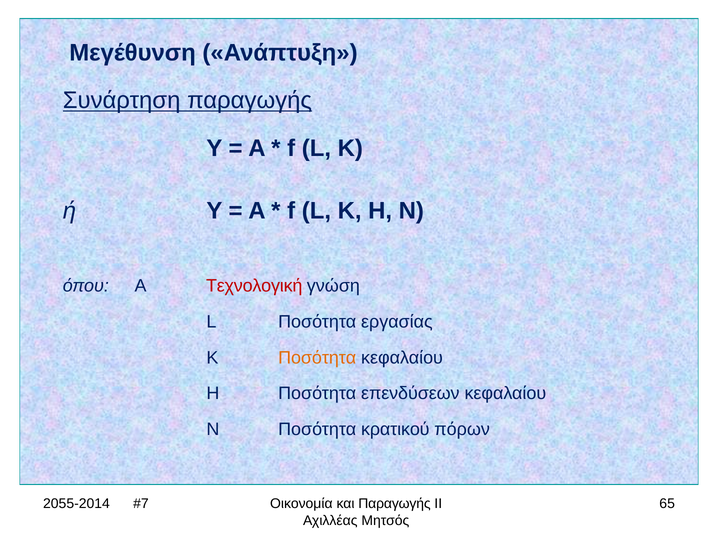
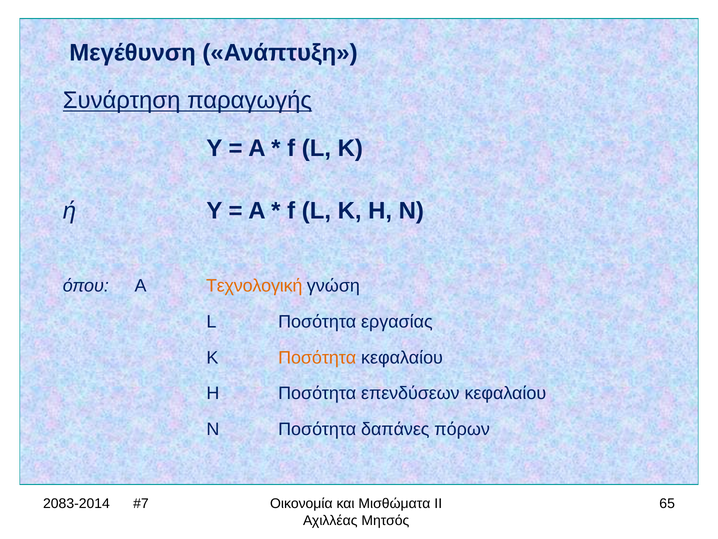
Τεχνολογική colour: red -> orange (254, 285)
κρατικού: κρατικού -> δαπάνες (395, 429)
2055-2014: 2055-2014 -> 2083-2014 (76, 503)
και Παραγωγής: Παραγωγής -> Μισθώματα (394, 503)
